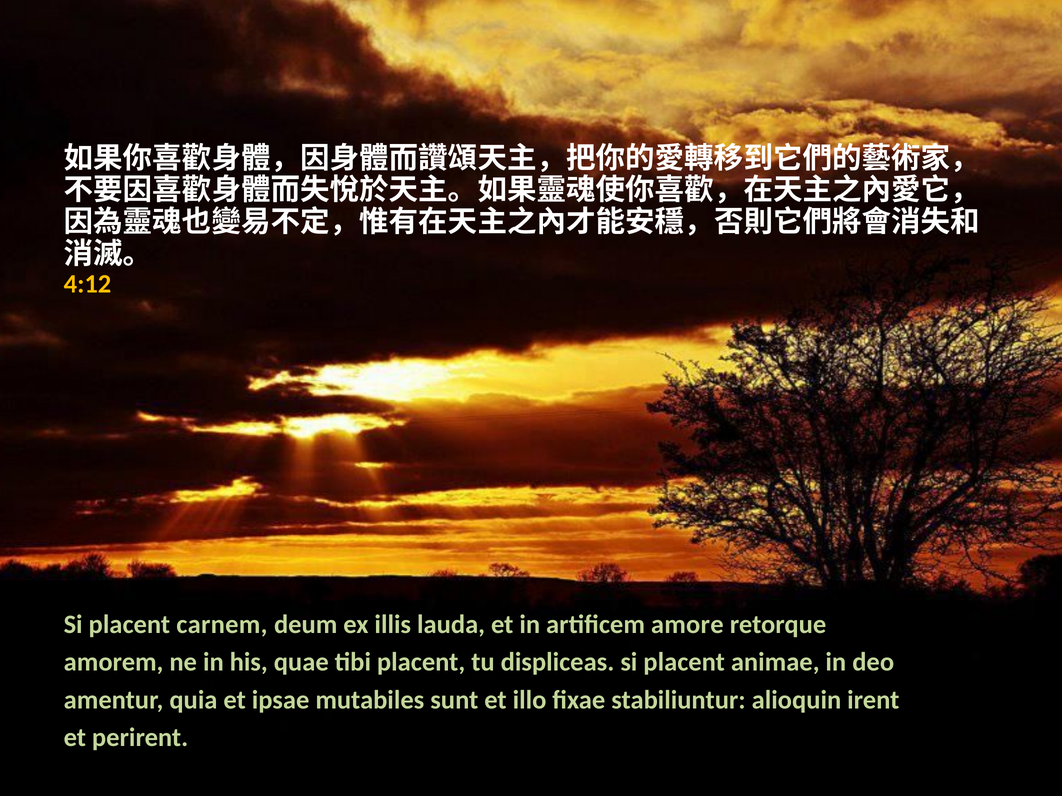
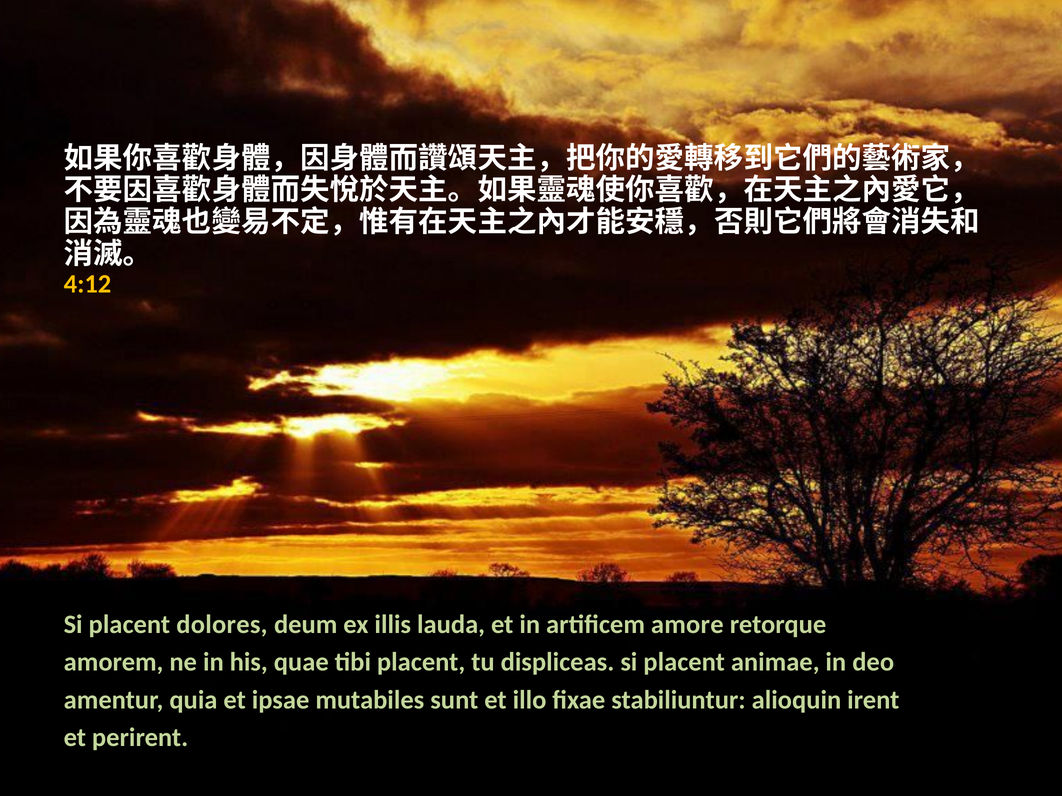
carnem: carnem -> dolores (222, 625)
